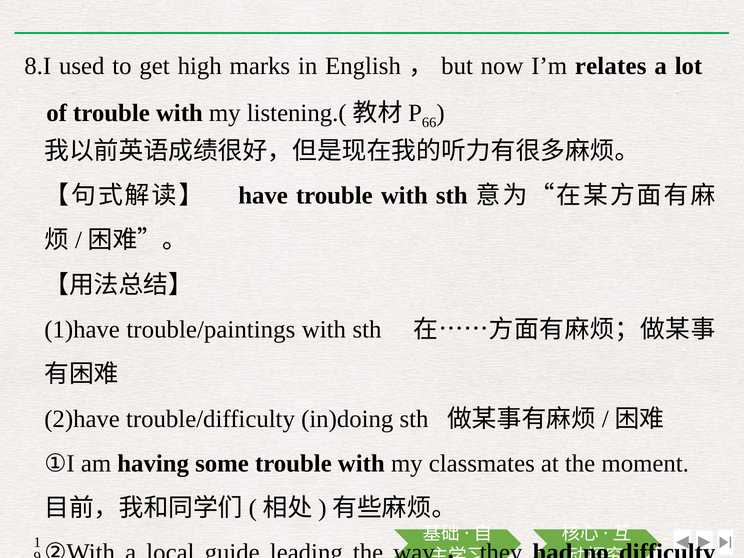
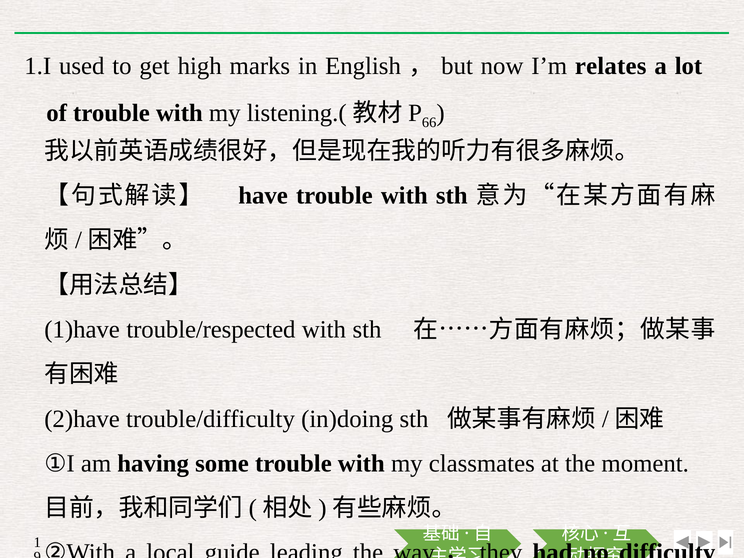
8.I: 8.I -> 1.I (38, 66)
trouble/paintings: trouble/paintings -> trouble/respected (211, 330)
